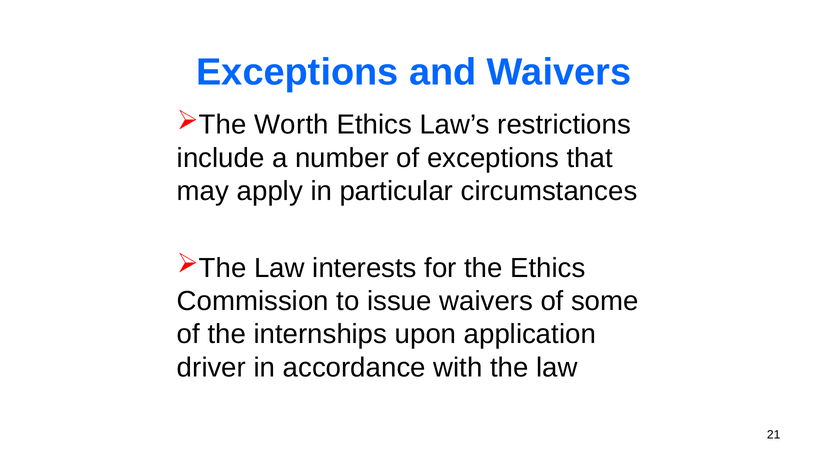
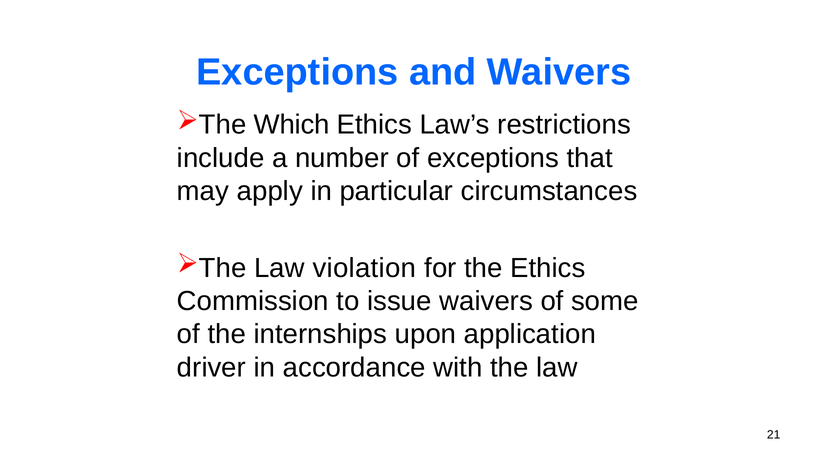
Worth: Worth -> Which (292, 125)
interests: interests -> violation (364, 269)
